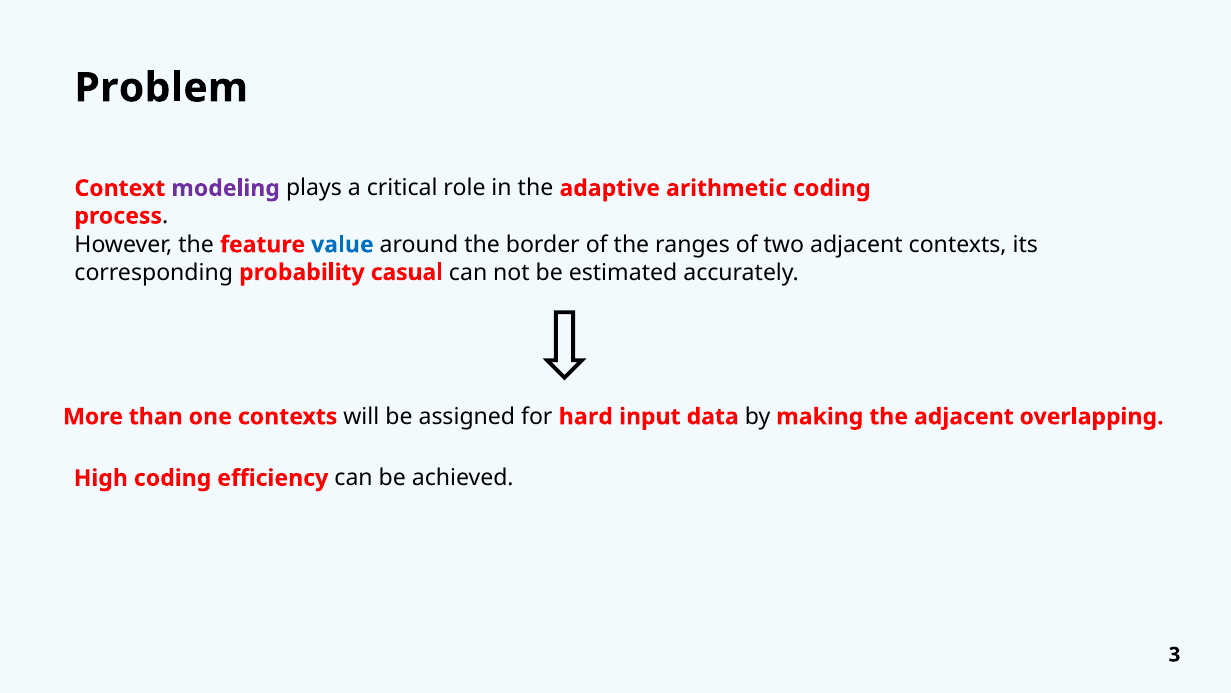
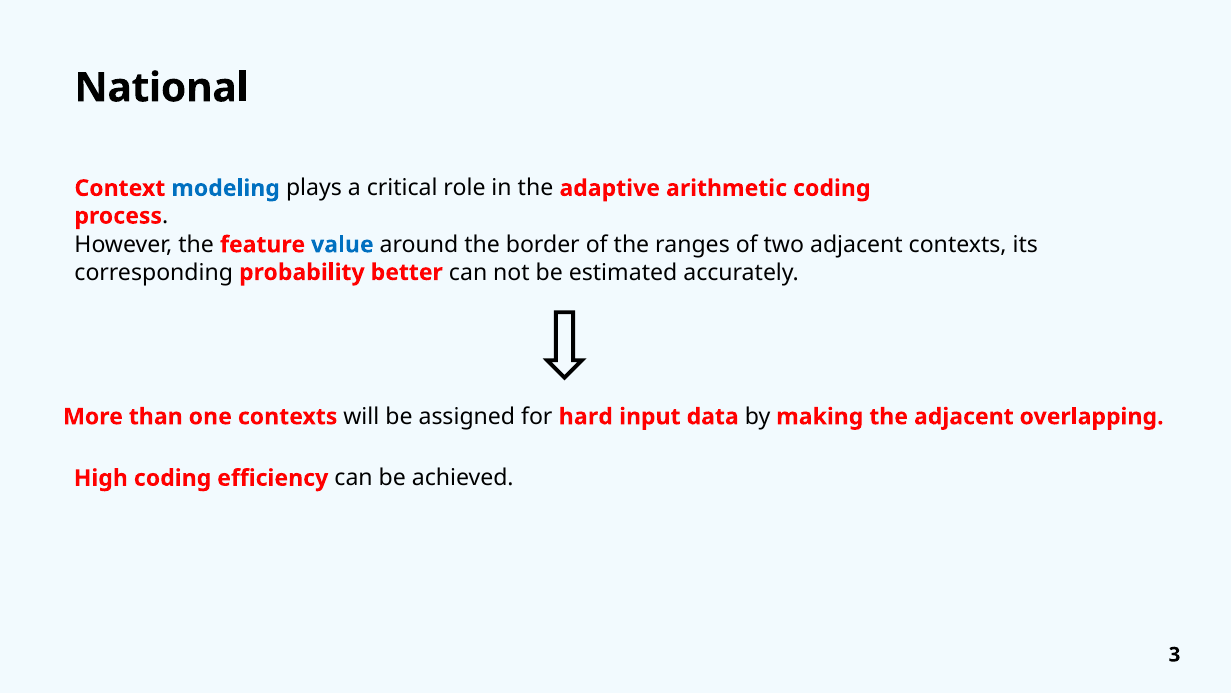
Problem: Problem -> National (162, 88)
modeling colour: purple -> blue (226, 188)
casual: casual -> better (407, 272)
